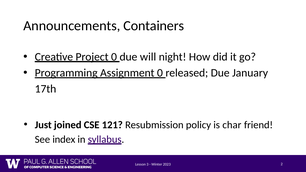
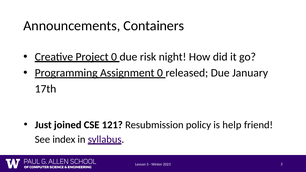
will: will -> risk (148, 57)
char: char -> help (232, 125)
